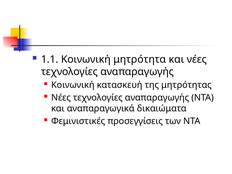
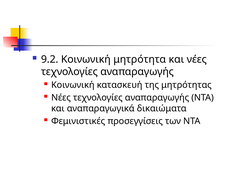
1.1: 1.1 -> 9.2 (50, 59)
